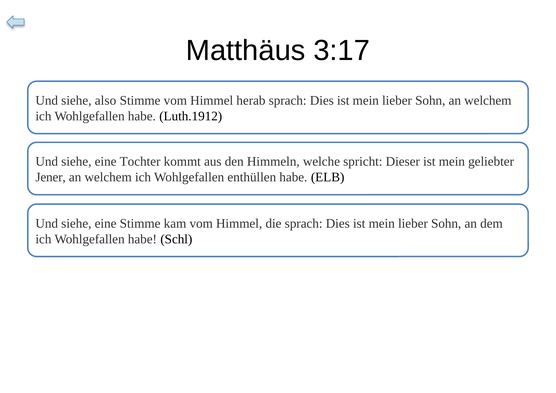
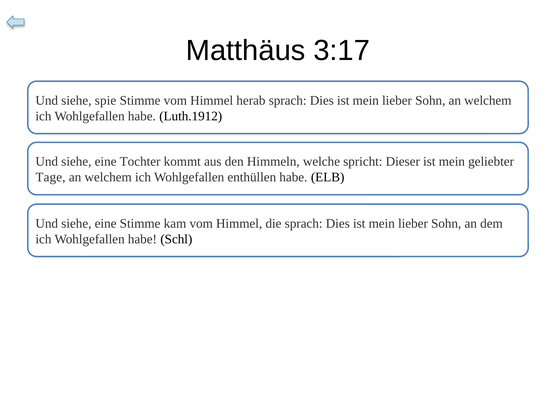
also: also -> spie (106, 100)
Jener: Jener -> Tage (51, 177)
